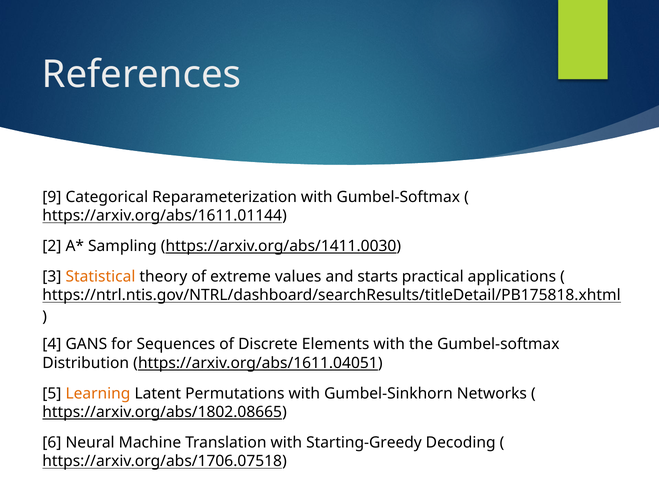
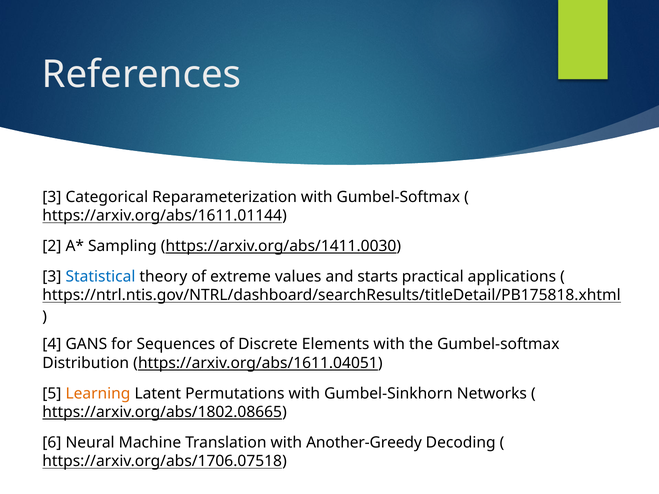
9: 9 -> 3 (52, 197)
Statistical colour: orange -> blue (100, 277)
Starting-Greedy: Starting-Greedy -> Another-Greedy (364, 443)
